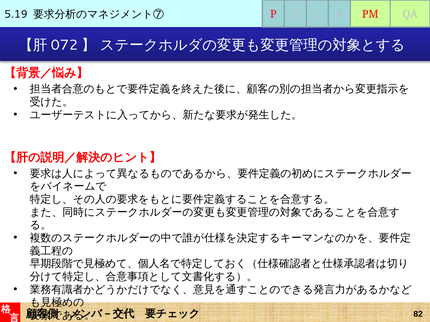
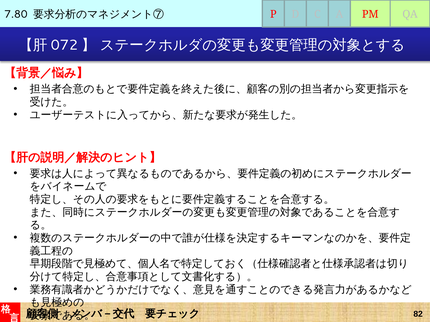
5.19: 5.19 -> 7.80 (16, 14)
